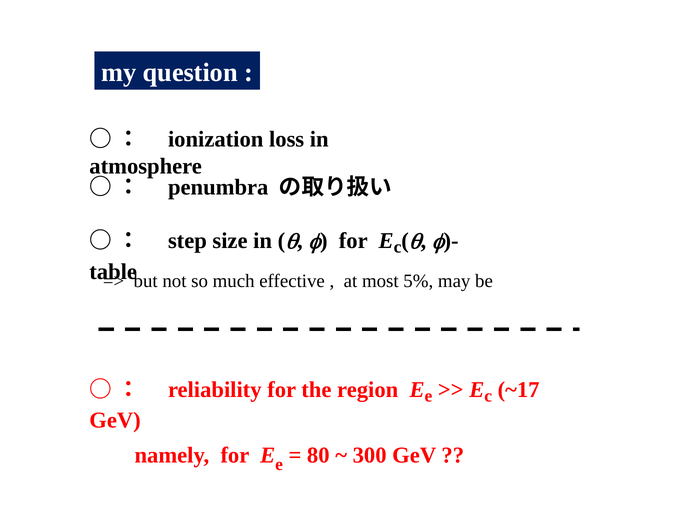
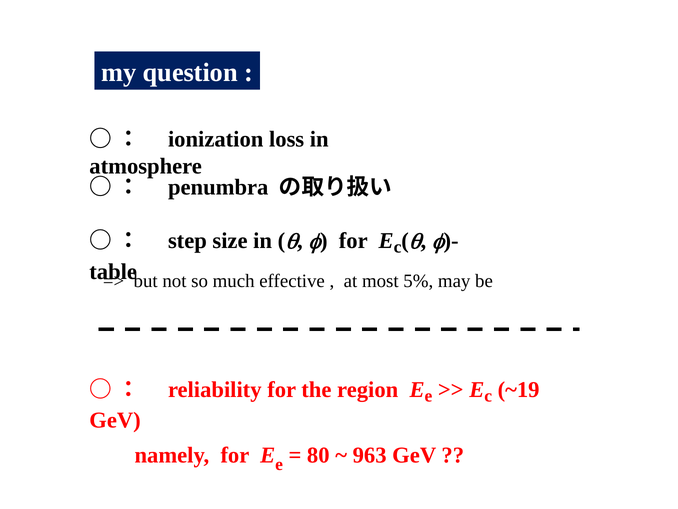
~17: ~17 -> ~19 (519, 389)
300: 300 -> 963 (370, 455)
